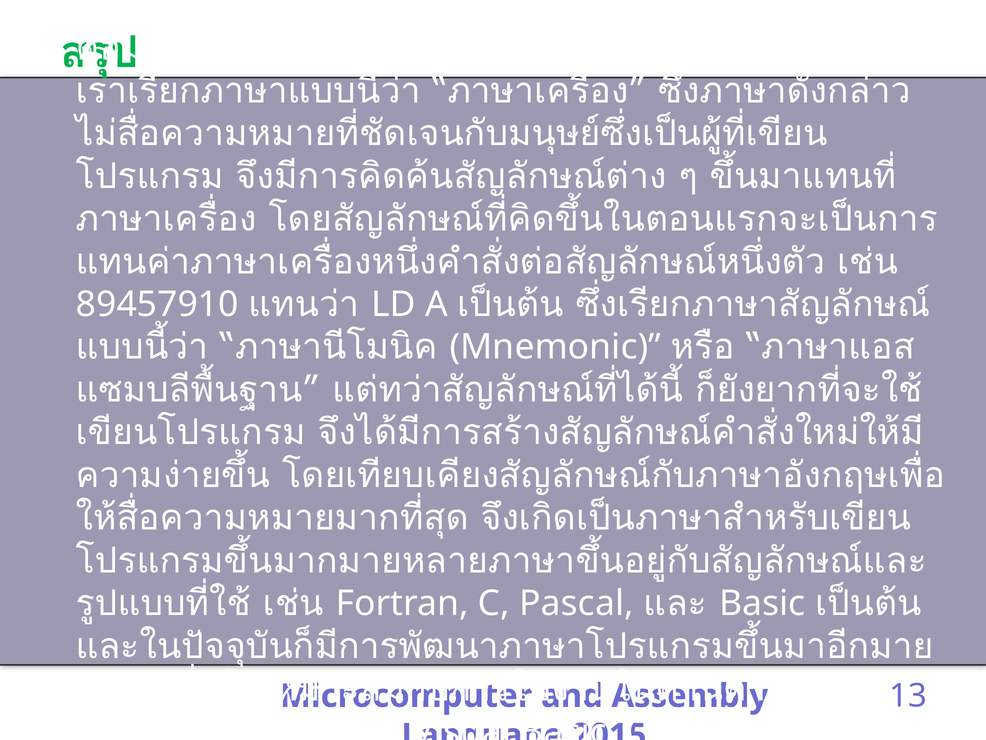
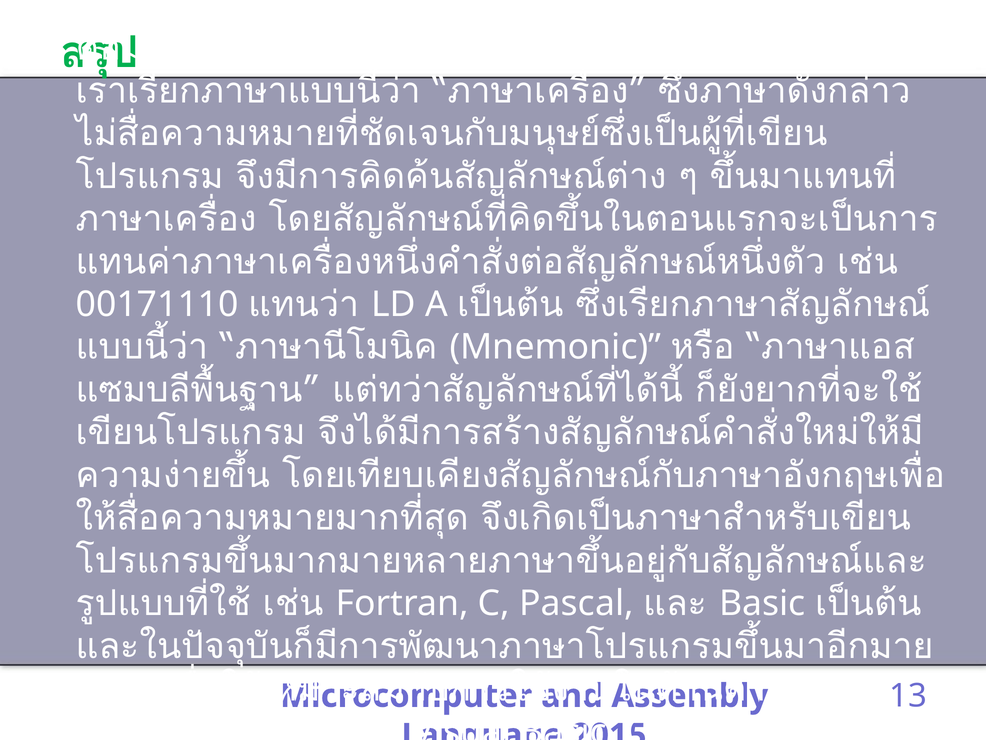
89457910: 89457910 -> 00171110 (157, 304)
